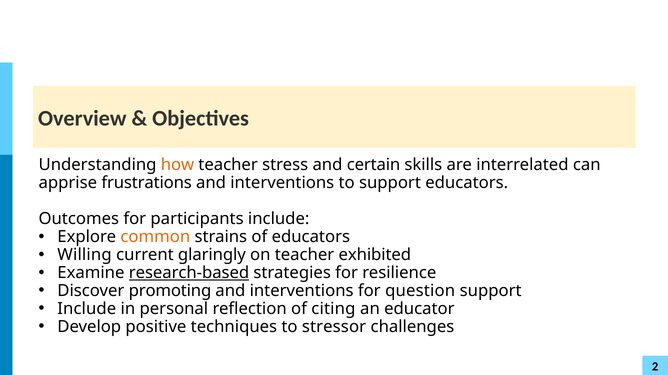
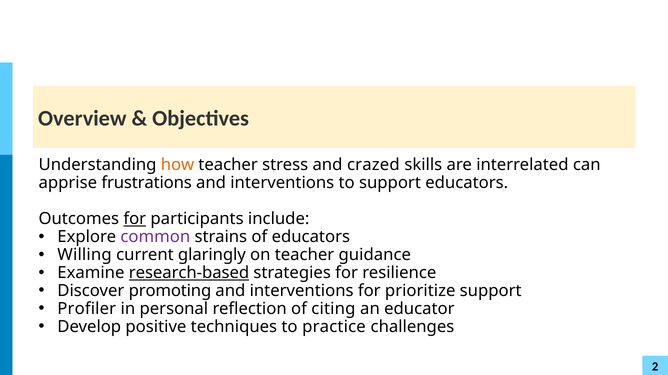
certain: certain -> crazed (373, 165)
for underline: none -> present (135, 219)
common colour: orange -> purple (155, 237)
exhibited: exhibited -> guidance (375, 255)
question: question -> prioritize (420, 291)
Include: Include -> Profiler (87, 309)
stressor: stressor -> practice (334, 327)
